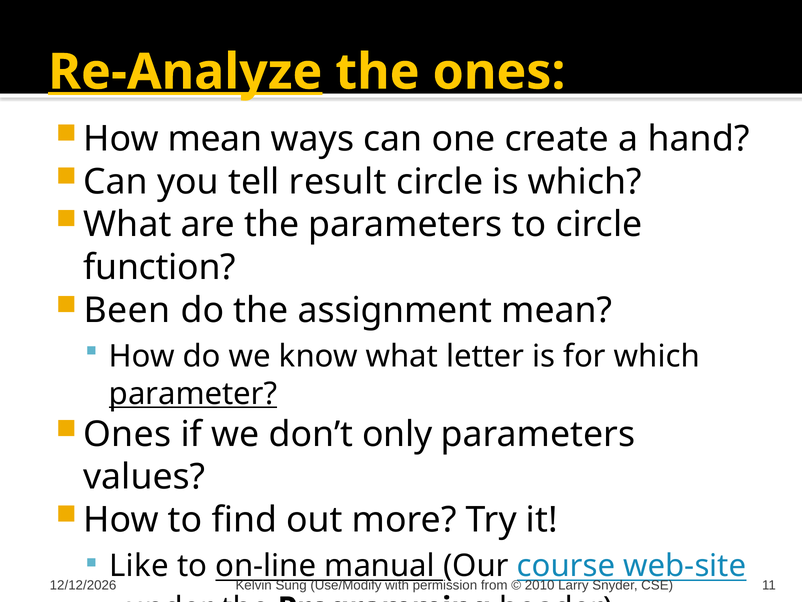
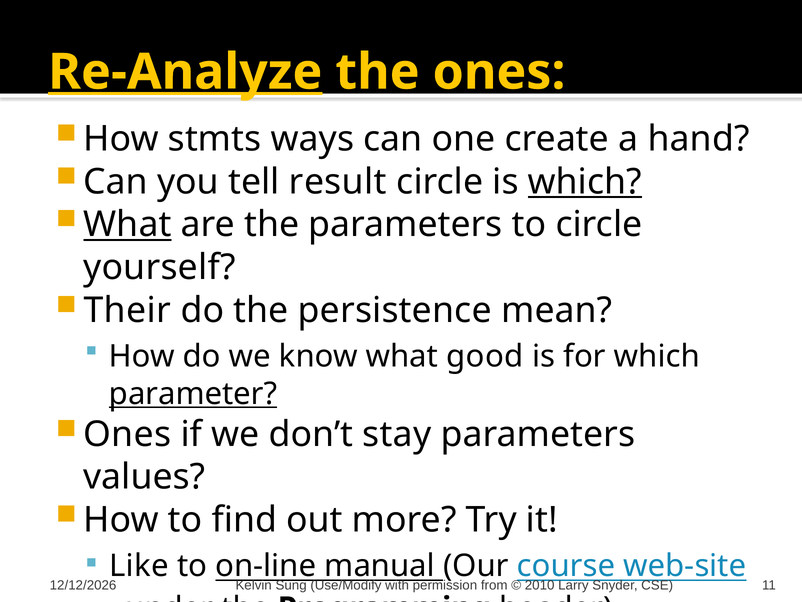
How mean: mean -> stmts (215, 139)
which underline: none -> present (585, 182)
What underline: none -> present (127, 224)
function: function -> yourself (159, 267)
Been: Been -> Their (127, 310)
assignment: assignment -> persistence (395, 310)
letter: letter -> good (485, 356)
only: only -> stay (397, 434)
